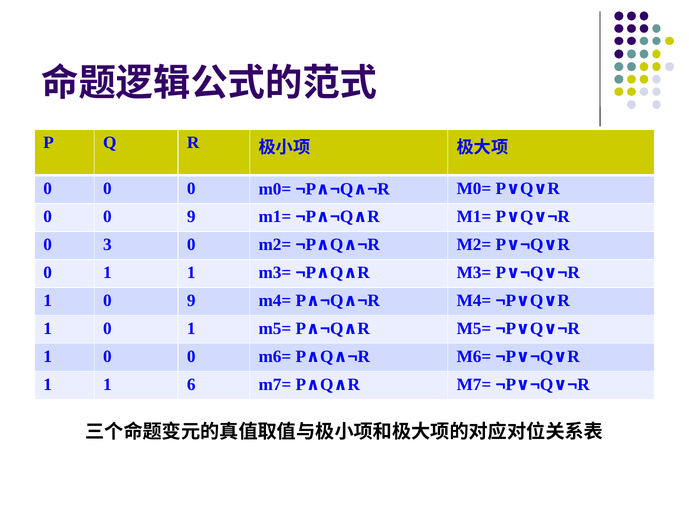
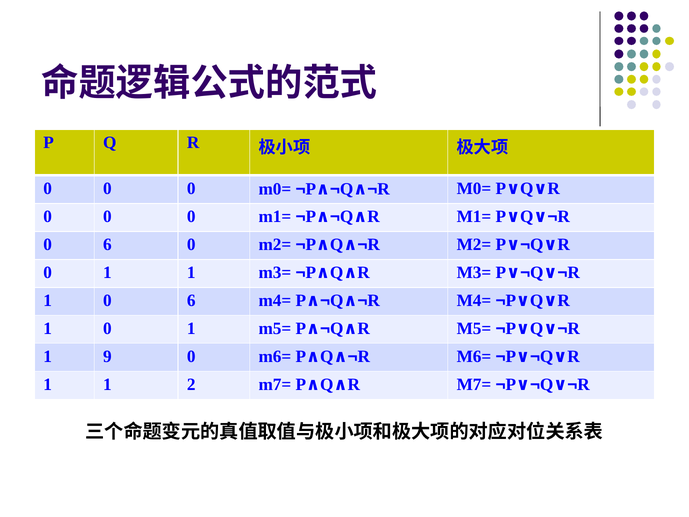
9: 9 -> 0 (191, 216)
3: 3 -> 6 (107, 244)
1 0 9: 9 -> 6 (191, 300)
0: 0 -> 9 (107, 356)
6: 6 -> 2 (191, 384)
